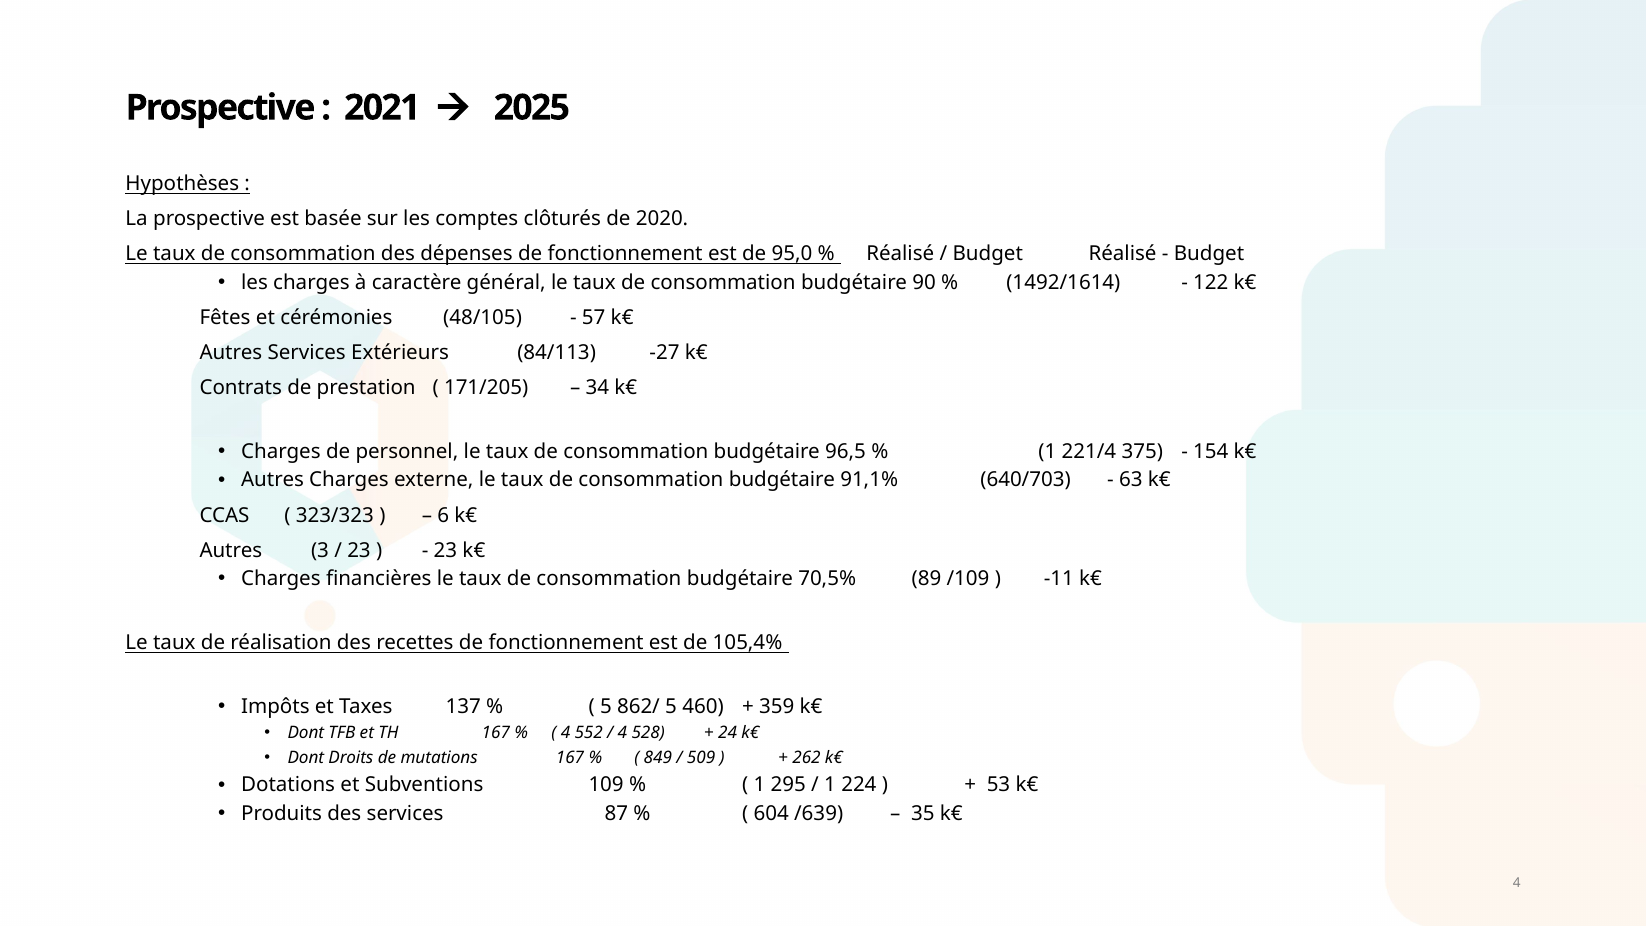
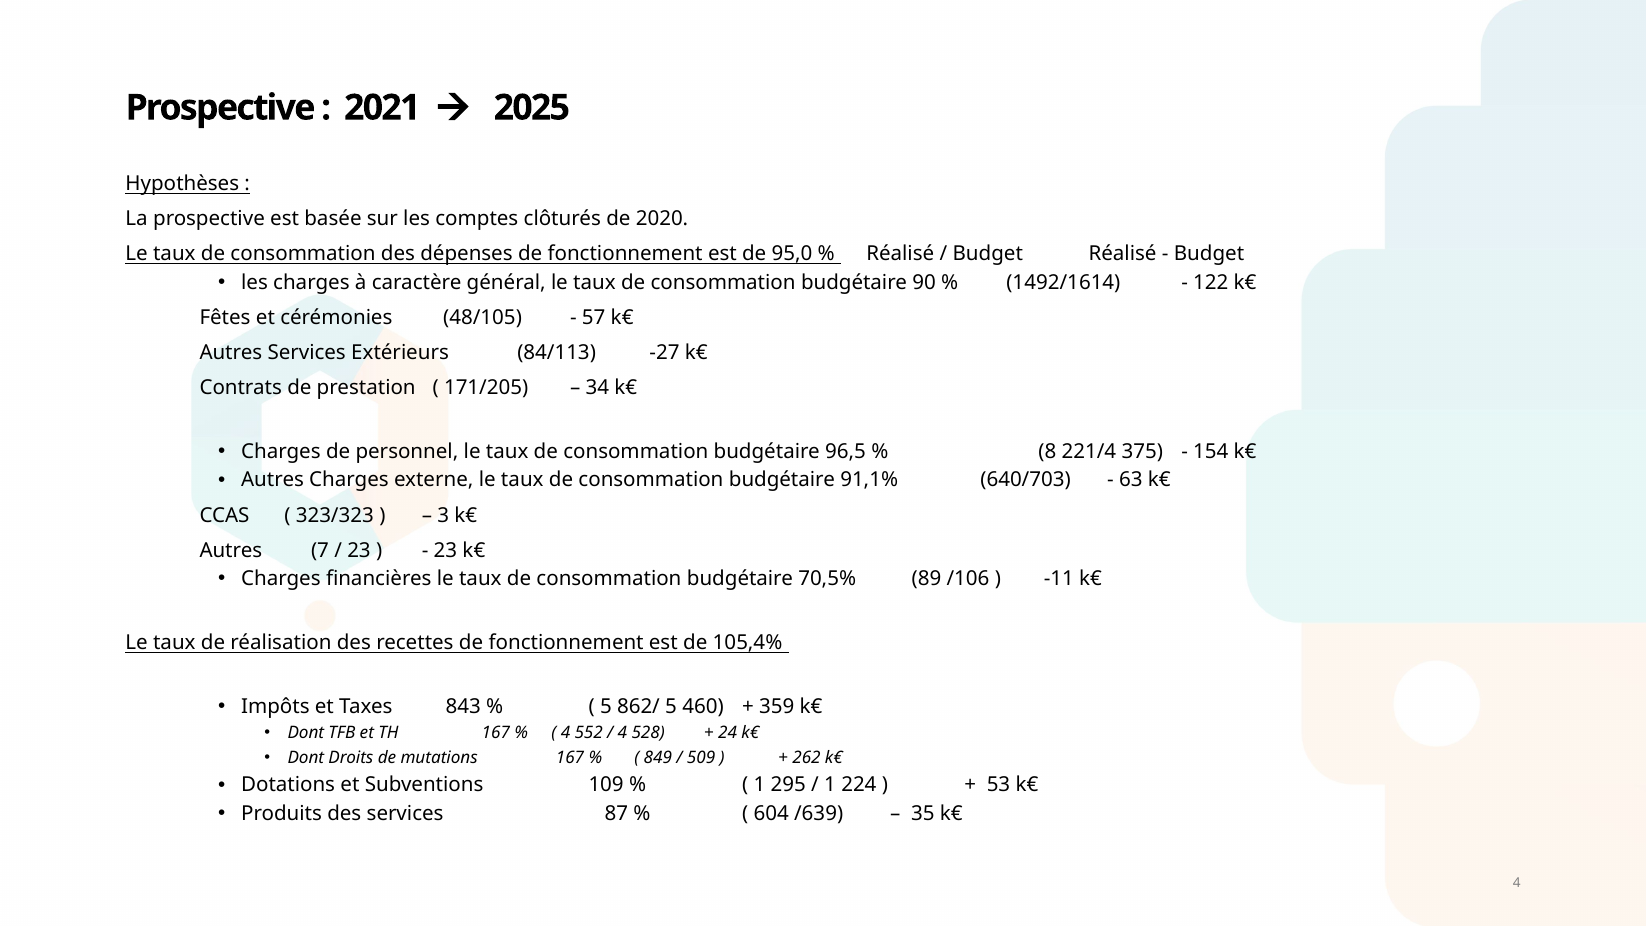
1: 1 -> 8 (1047, 451)
6: 6 -> 3 (443, 515)
3: 3 -> 7 (320, 550)
/109: /109 -> /106 (968, 579)
137: 137 -> 843 (463, 706)
